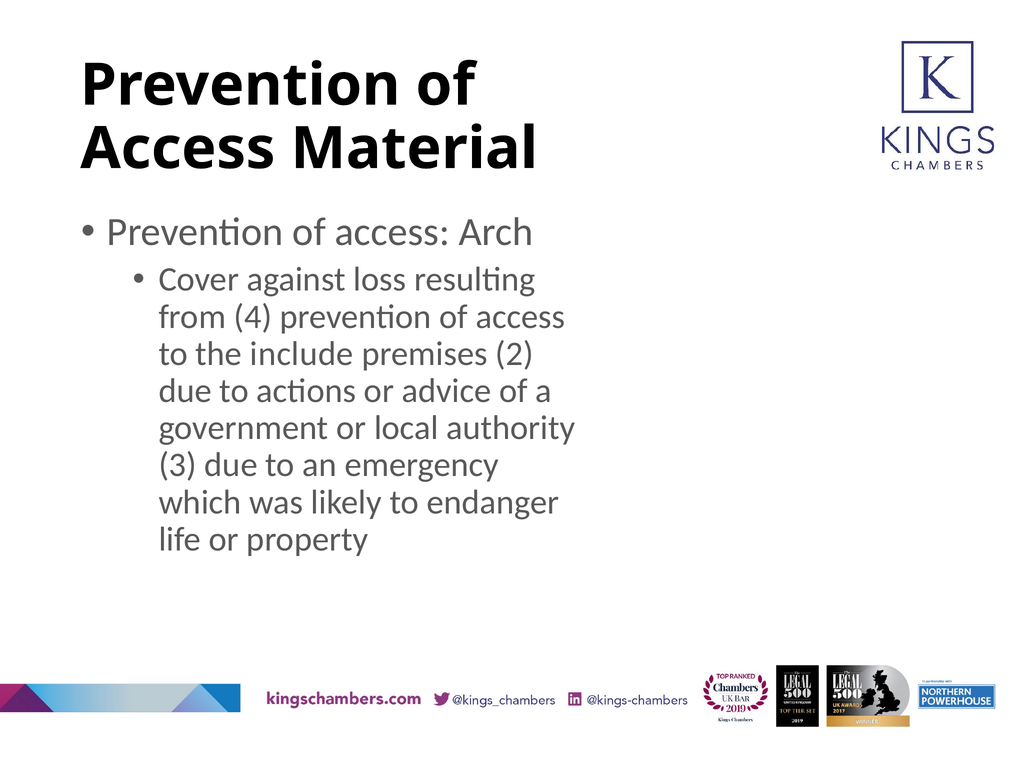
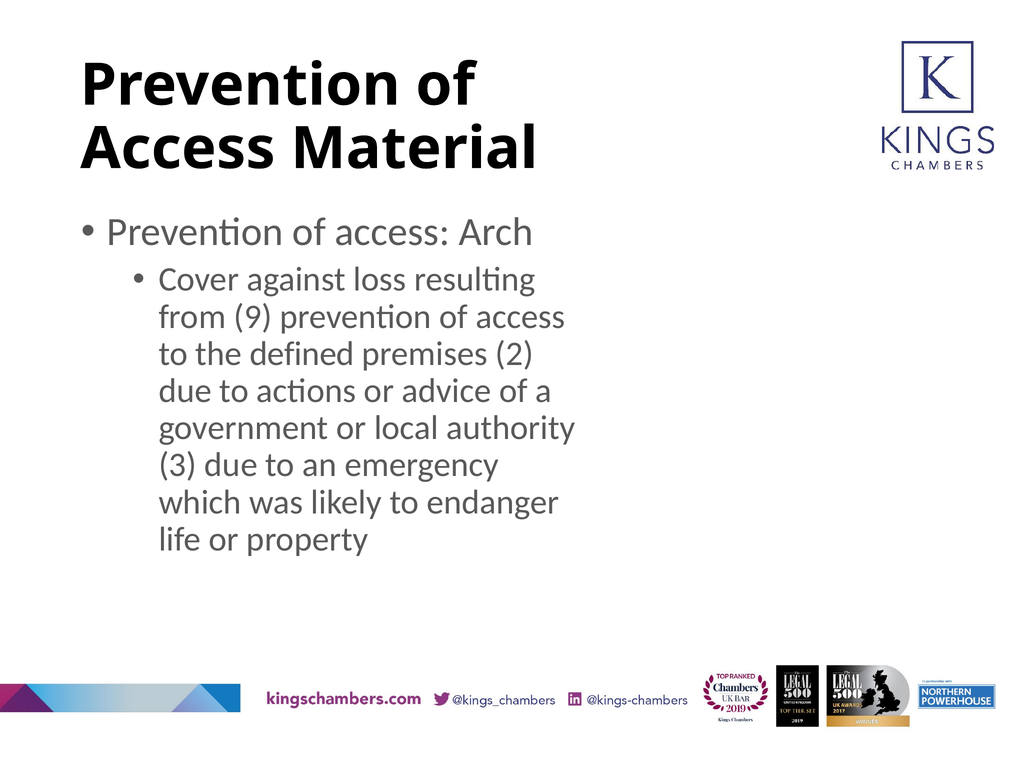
4: 4 -> 9 (253, 317)
include: include -> defined (302, 354)
